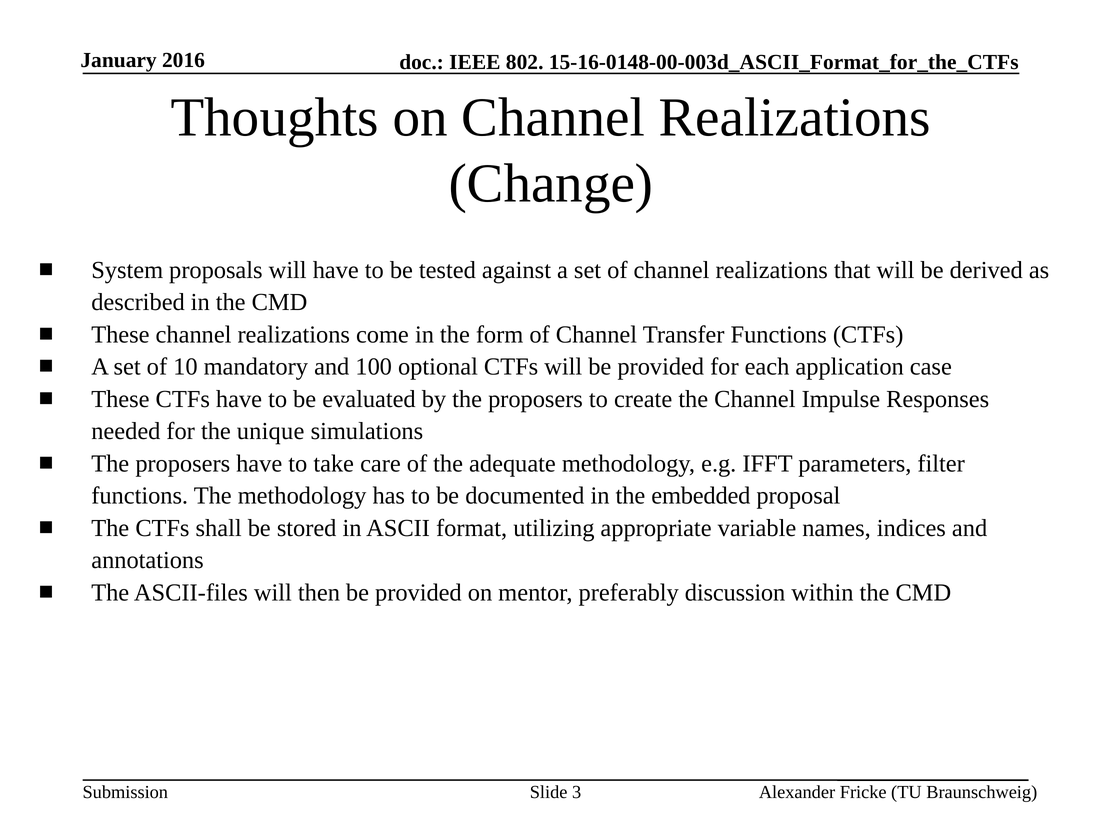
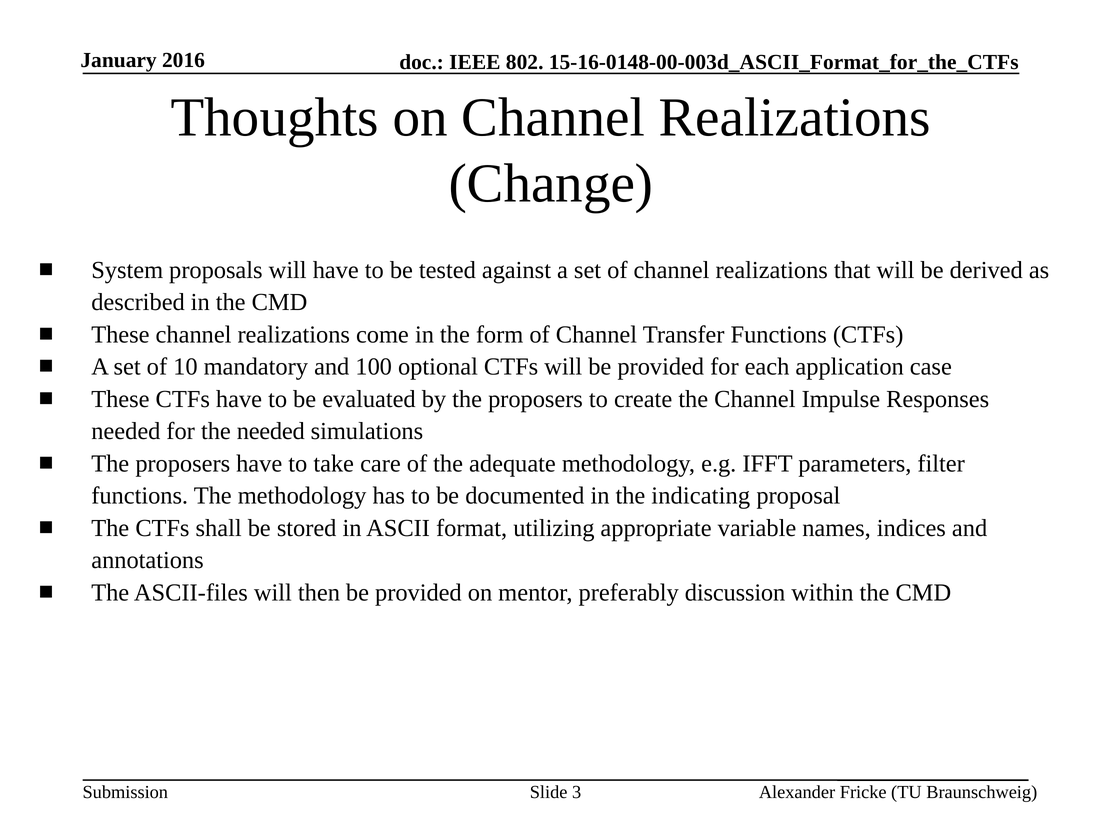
the unique: unique -> needed (271, 432)
embedded: embedded -> indicating (701, 496)
